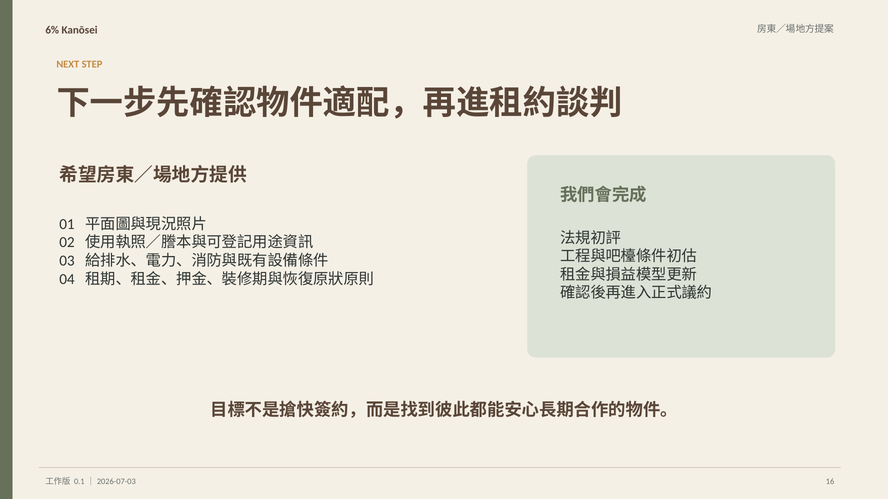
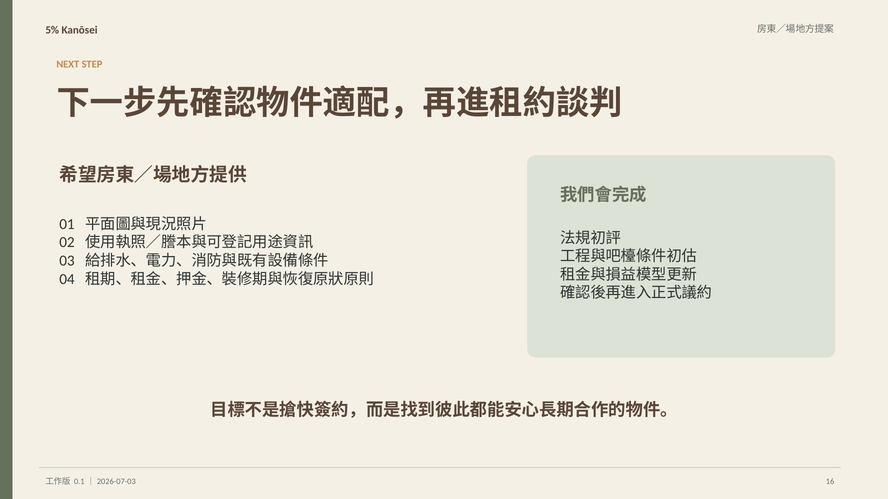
6%: 6% -> 5% (52, 30)
